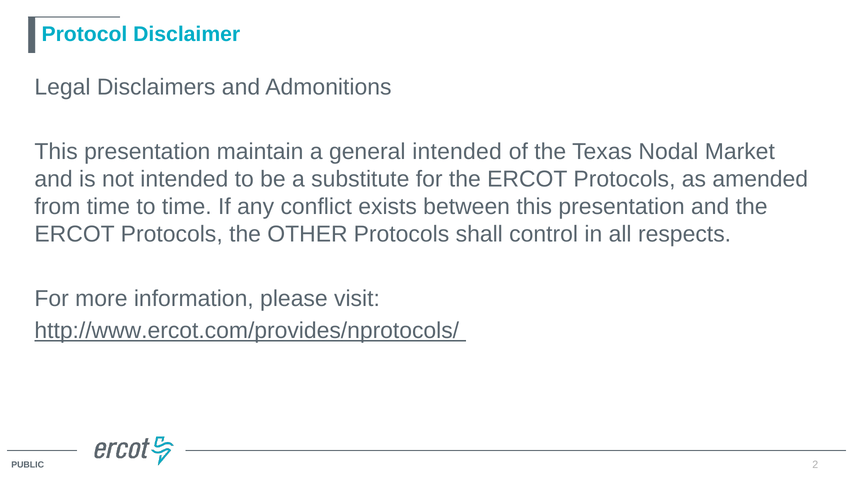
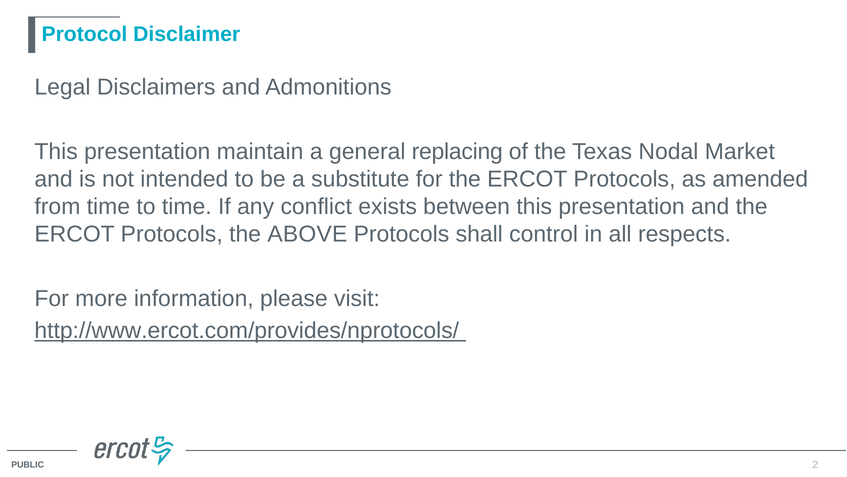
general intended: intended -> replacing (457, 151)
OTHER: OTHER -> ABOVE (307, 234)
